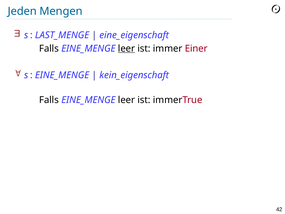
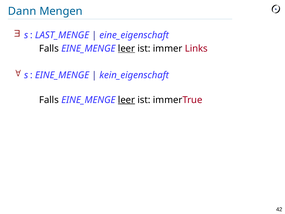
Jeden: Jeden -> Dann (22, 11)
Einer: Einer -> Links (196, 48)
leer underline: none -> present (127, 100)
